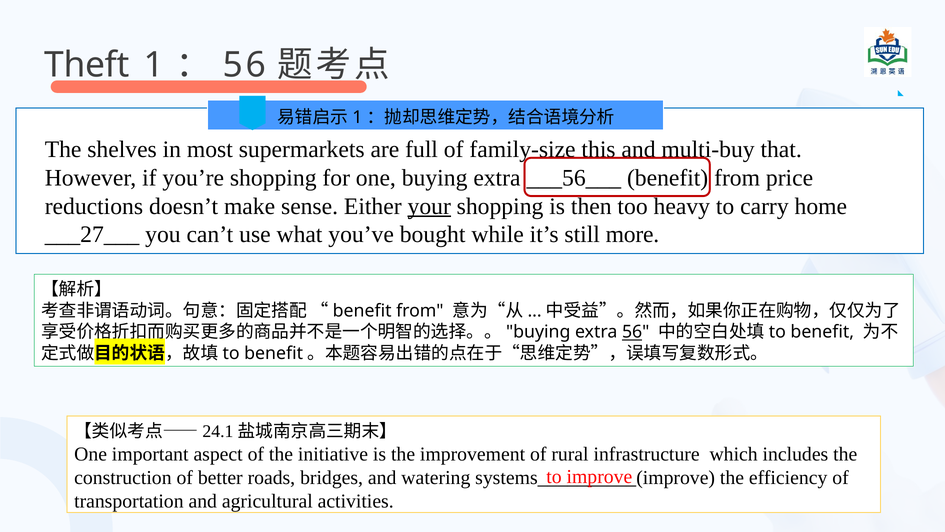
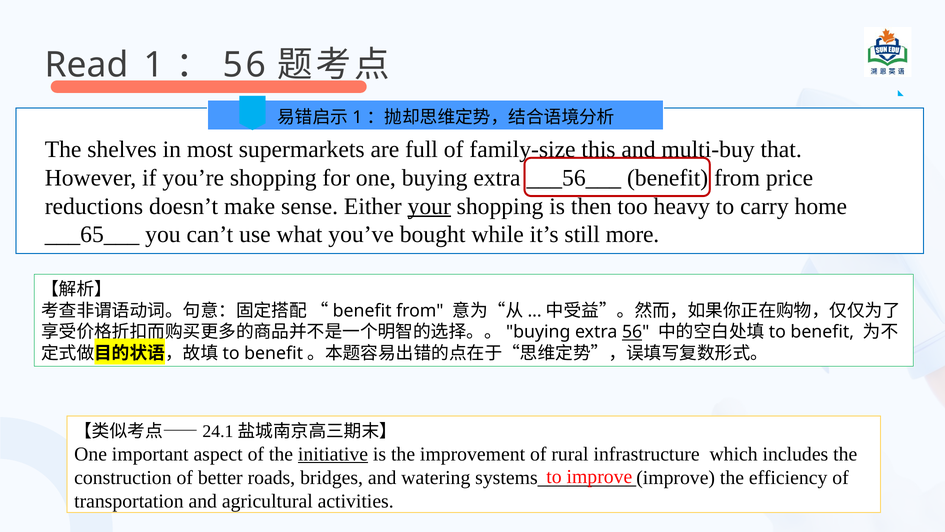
Theft: Theft -> Read (87, 65)
___27___: ___27___ -> ___65___ (92, 234)
initiative underline: none -> present (333, 454)
